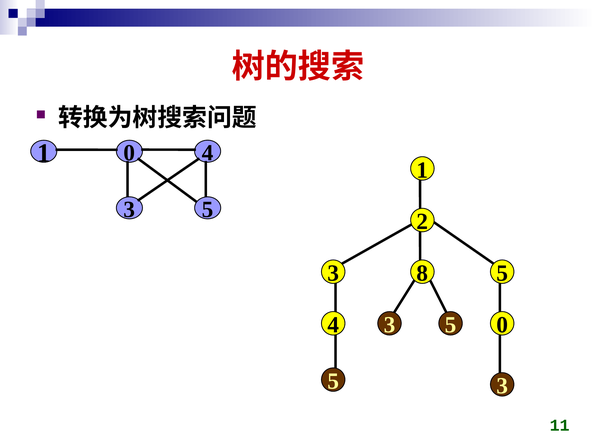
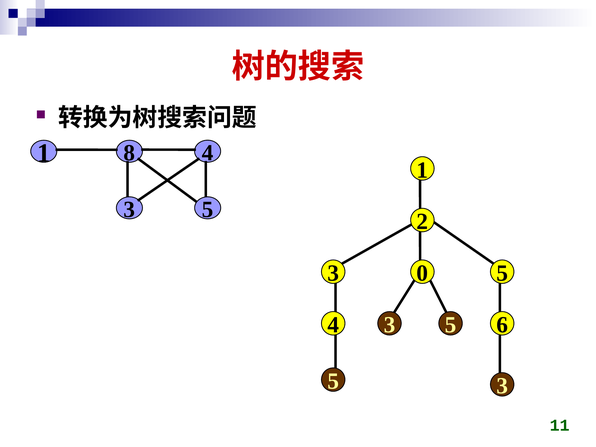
1 0: 0 -> 8 (129, 153)
8: 8 -> 0 (422, 273)
4 0: 0 -> 6 (502, 325)
